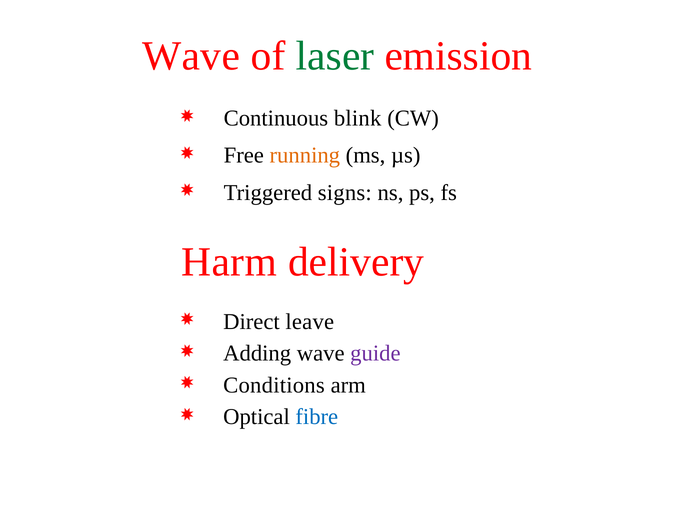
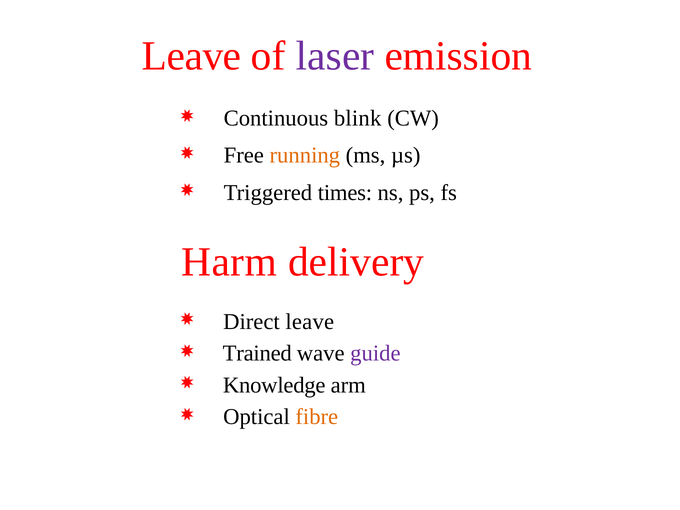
Wave: Wave -> Leave (191, 56)
laser colour: green -> purple (335, 56)
signs: signs -> times (345, 193)
Adding: Adding -> Trained (257, 353)
Conditions: Conditions -> Knowledge (274, 385)
fibre colour: blue -> orange (317, 417)
